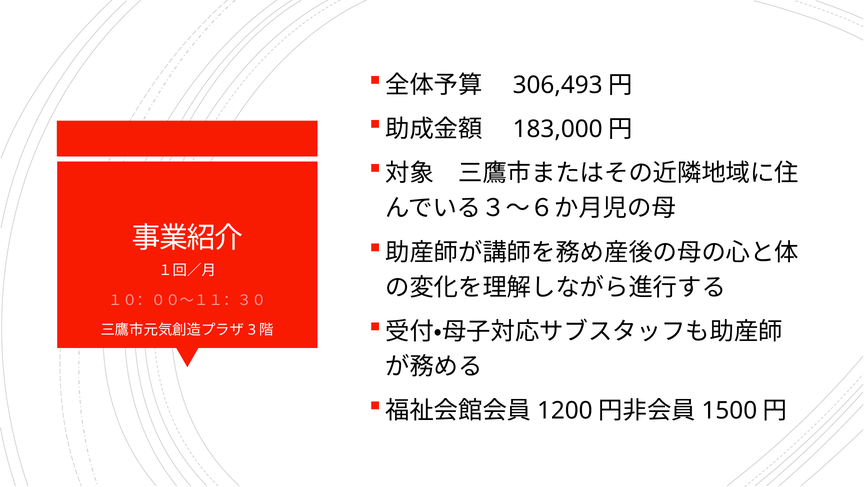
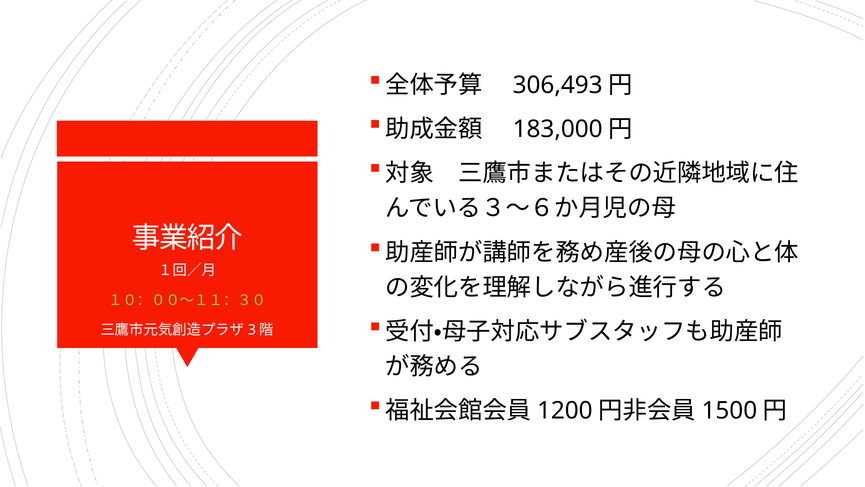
１０：００～１１：３０ colour: pink -> light green (187, 300)
